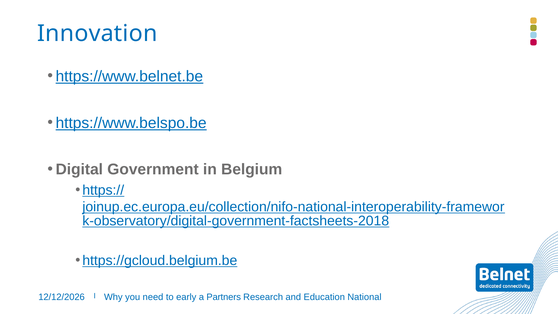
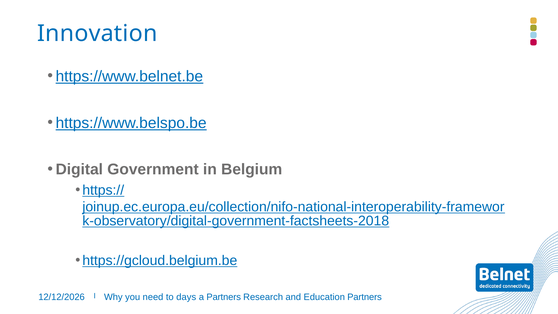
early: early -> days (186, 297)
Education National: National -> Partners (365, 297)
